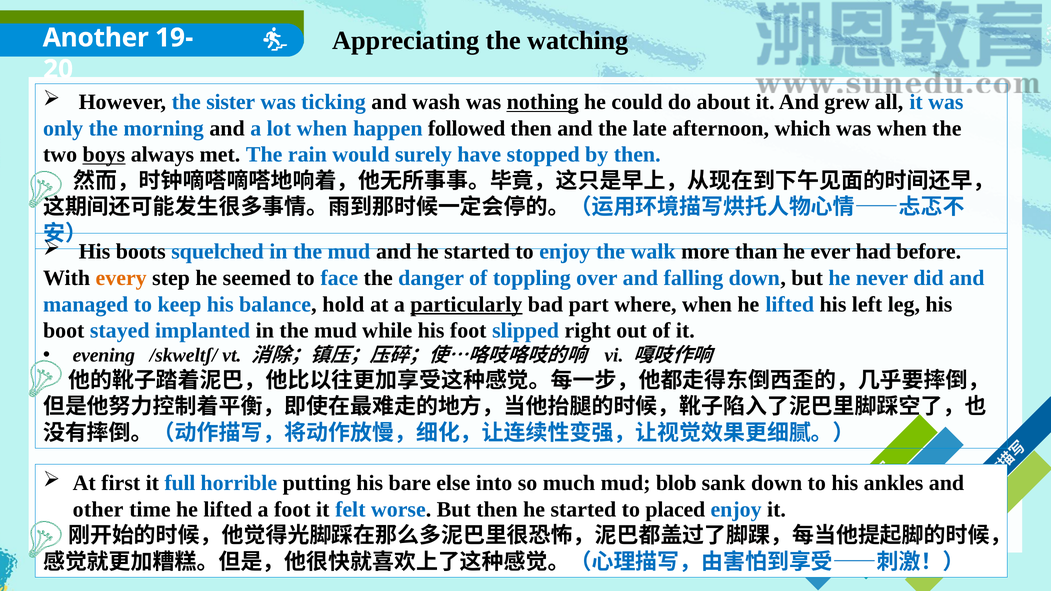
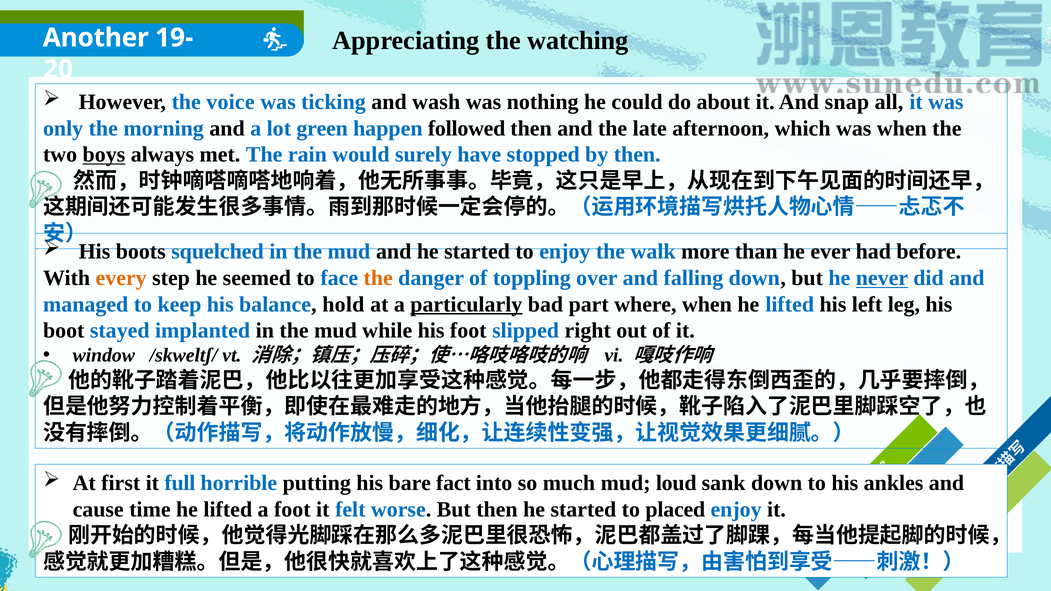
sister: sister -> voice (230, 102)
nothing underline: present -> none (543, 102)
grew: grew -> snap (847, 102)
lot when: when -> green (322, 128)
the colour: black -> orange (378, 278)
never underline: none -> present (882, 278)
evening: evening -> window (104, 355)
else: else -> fact (453, 483)
blob: blob -> loud (676, 483)
other: other -> cause (98, 509)
